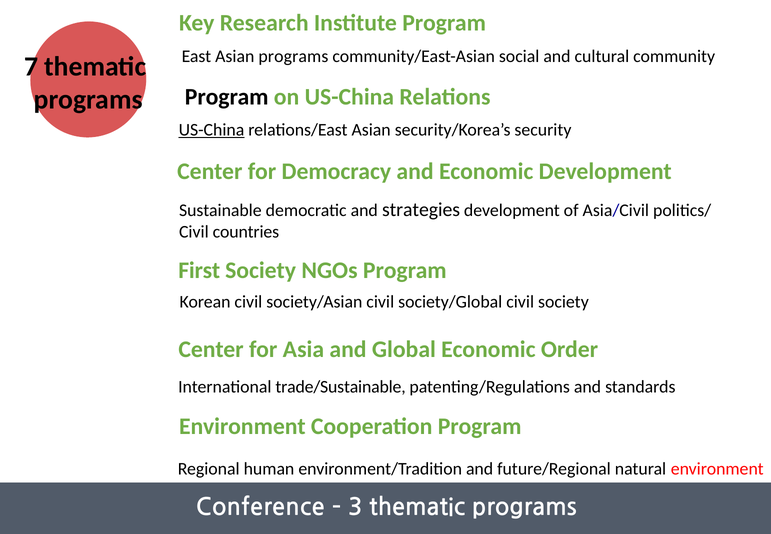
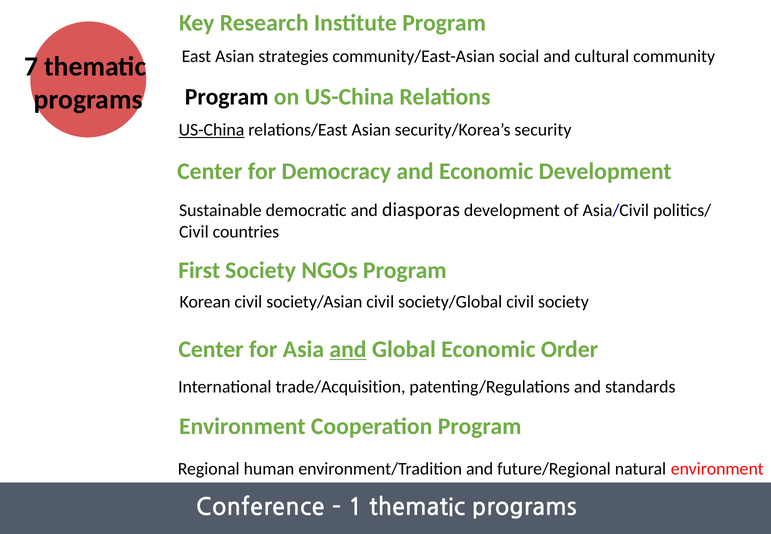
Asian programs: programs -> strategies (293, 56)
strategies: strategies -> diasporas (421, 210)
and underline: none -> present (348, 349)
trade/Sustainable: trade/Sustainable -> trade/Acquisition (340, 387)
3: 3 -> 1 (355, 507)
